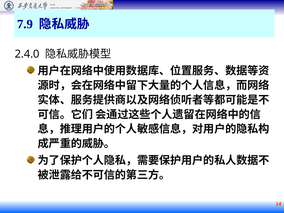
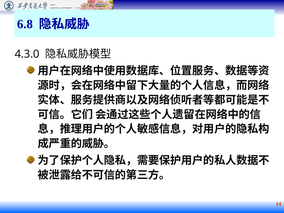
7.9: 7.9 -> 6.8 (25, 24)
2.4.0: 2.4.0 -> 4.3.0 (27, 54)
